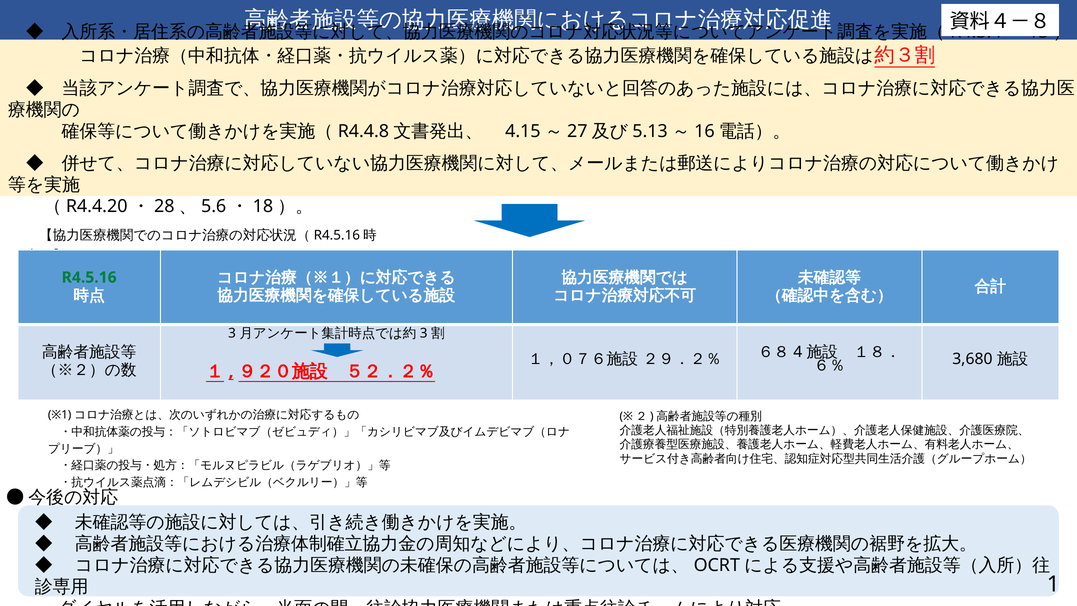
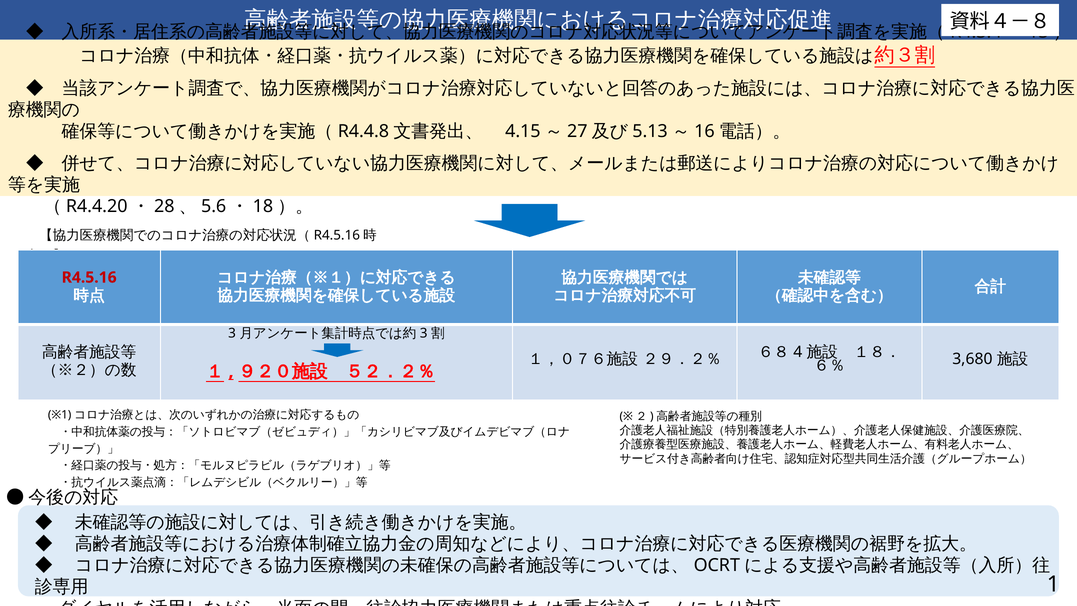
R4.5.16 colour: green -> red (89, 277)
